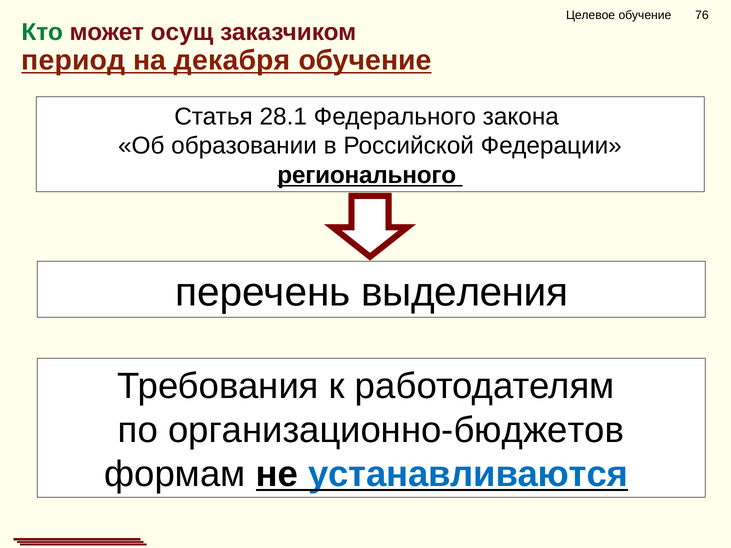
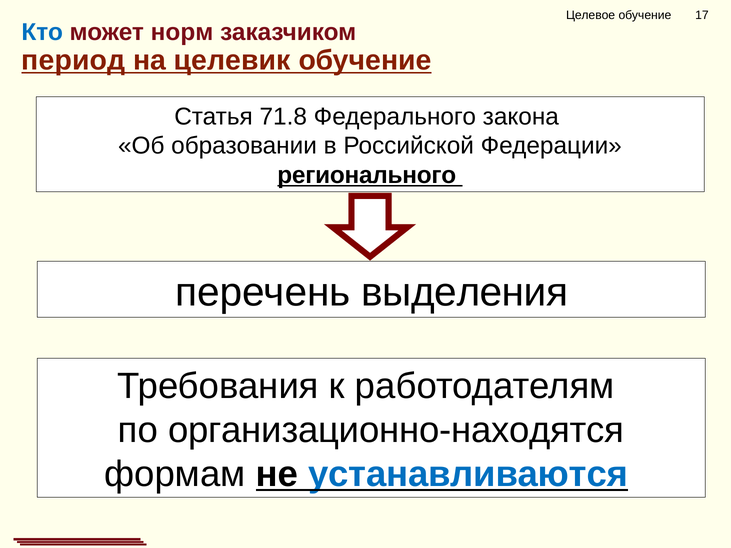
76: 76 -> 17 (702, 15)
Кто colour: green -> blue (42, 32)
осущ: осущ -> норм (182, 32)
декабря: декабря -> целевик (232, 61)
28.1: 28.1 -> 71.8 (283, 117)
организационно-бюджетов: организационно-бюджетов -> организационно-находятся (396, 430)
